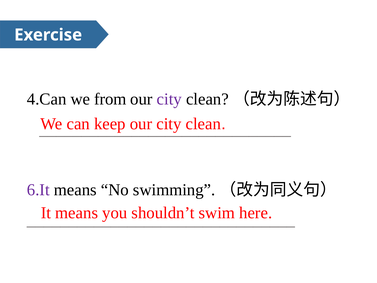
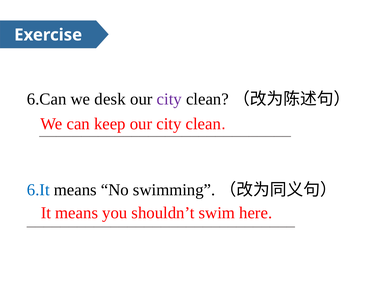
4.Can: 4.Can -> 6.Can (47, 99)
from: from -> desk (110, 99)
6.It colour: purple -> blue (38, 190)
